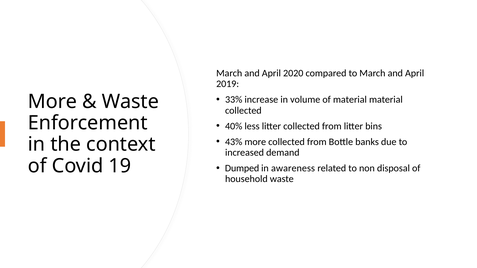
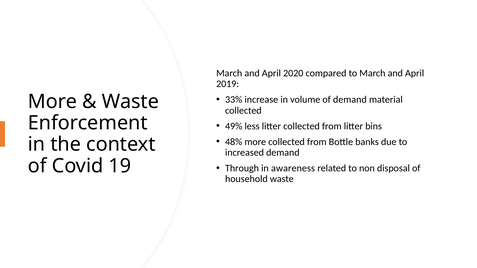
of material: material -> demand (350, 100)
40%: 40% -> 49% (234, 126)
43%: 43% -> 48% (234, 142)
Dumped: Dumped -> Through (242, 168)
